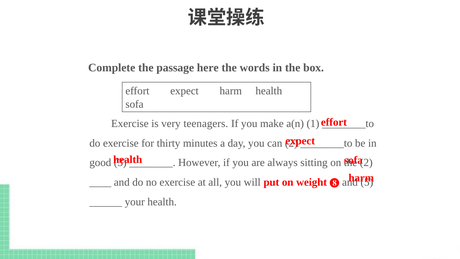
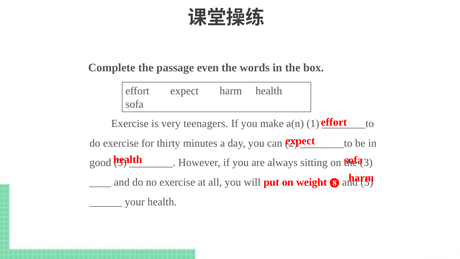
here: here -> even (208, 68)
2: 2 -> 3 (366, 163)
